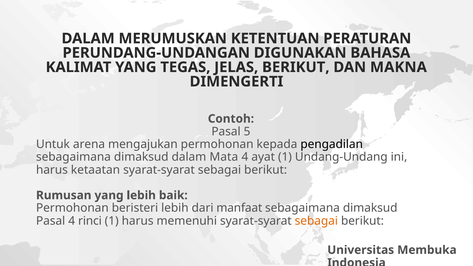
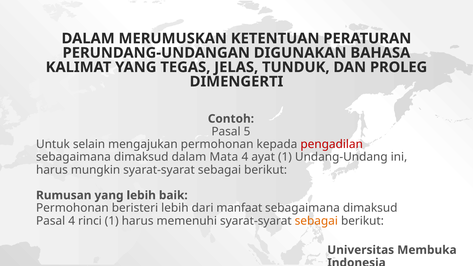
JELAS BERIKUT: BERIKUT -> TUNDUK (296, 67)
MAKNA: MAKNA -> PROLEG (399, 67)
arena: arena -> selain (89, 144)
pengadilan colour: black -> red (332, 144)
ketaatan: ketaatan -> mungkin (96, 170)
